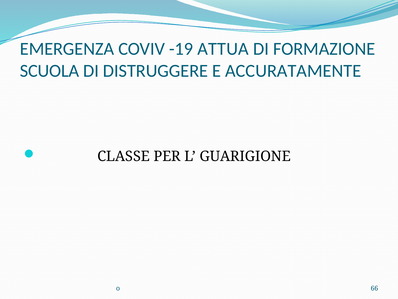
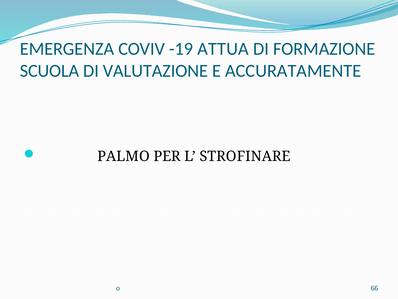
DISTRUGGERE: DISTRUGGERE -> VALUTAZIONE (155, 71)
CLASSE: CLASSE -> PALMO (124, 156)
GUARIGIONE: GUARIGIONE -> STROFINARE (245, 156)
